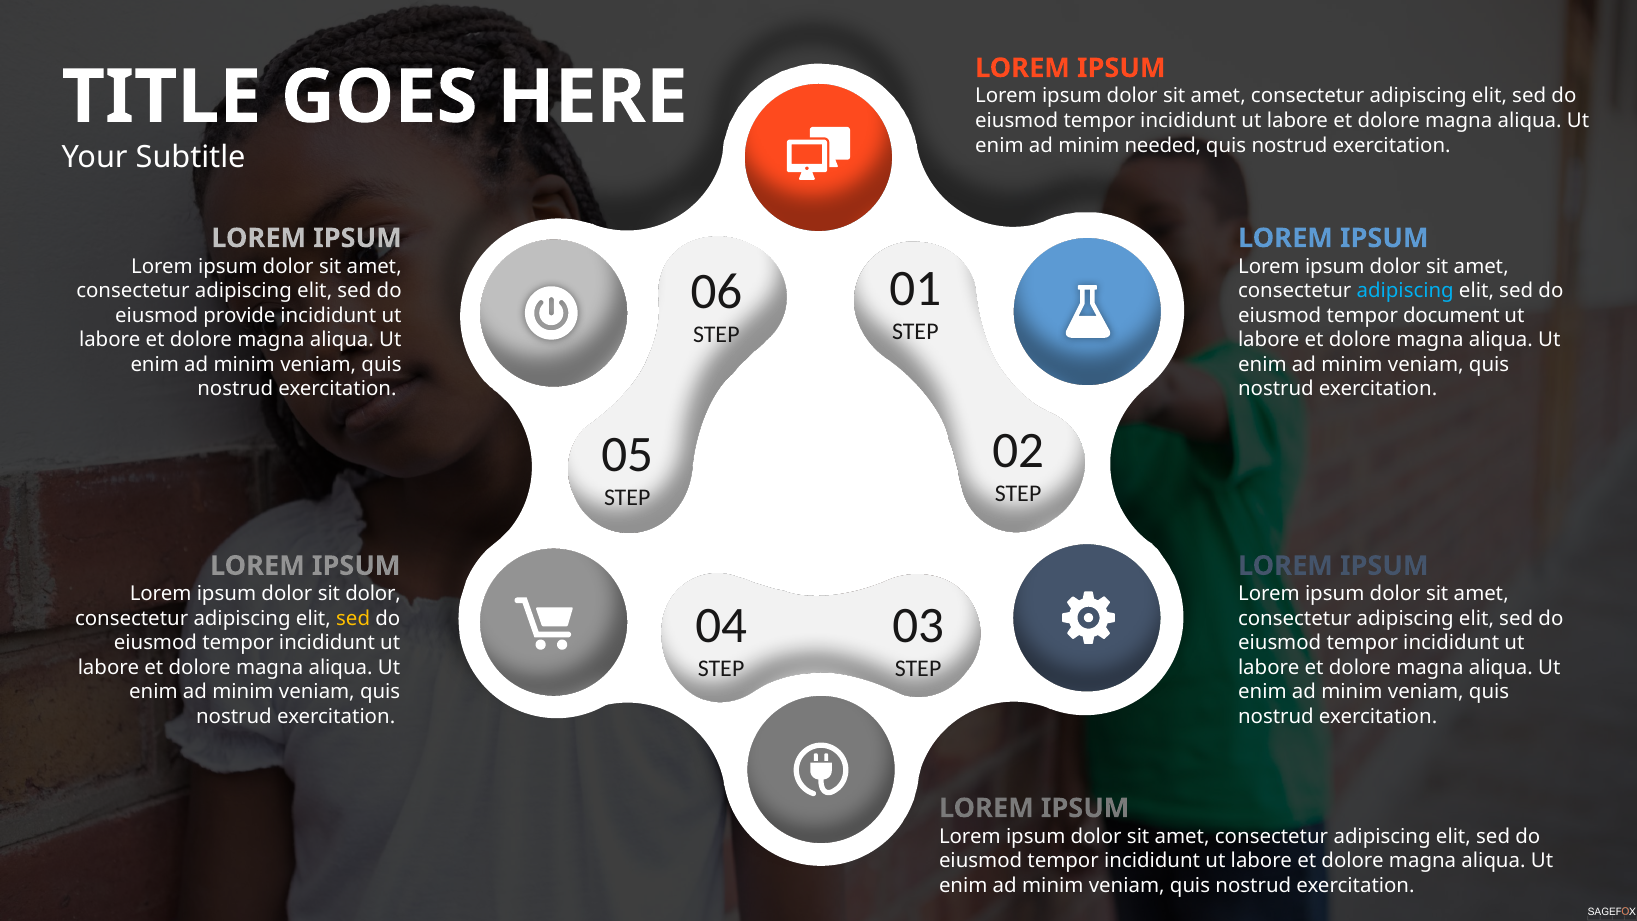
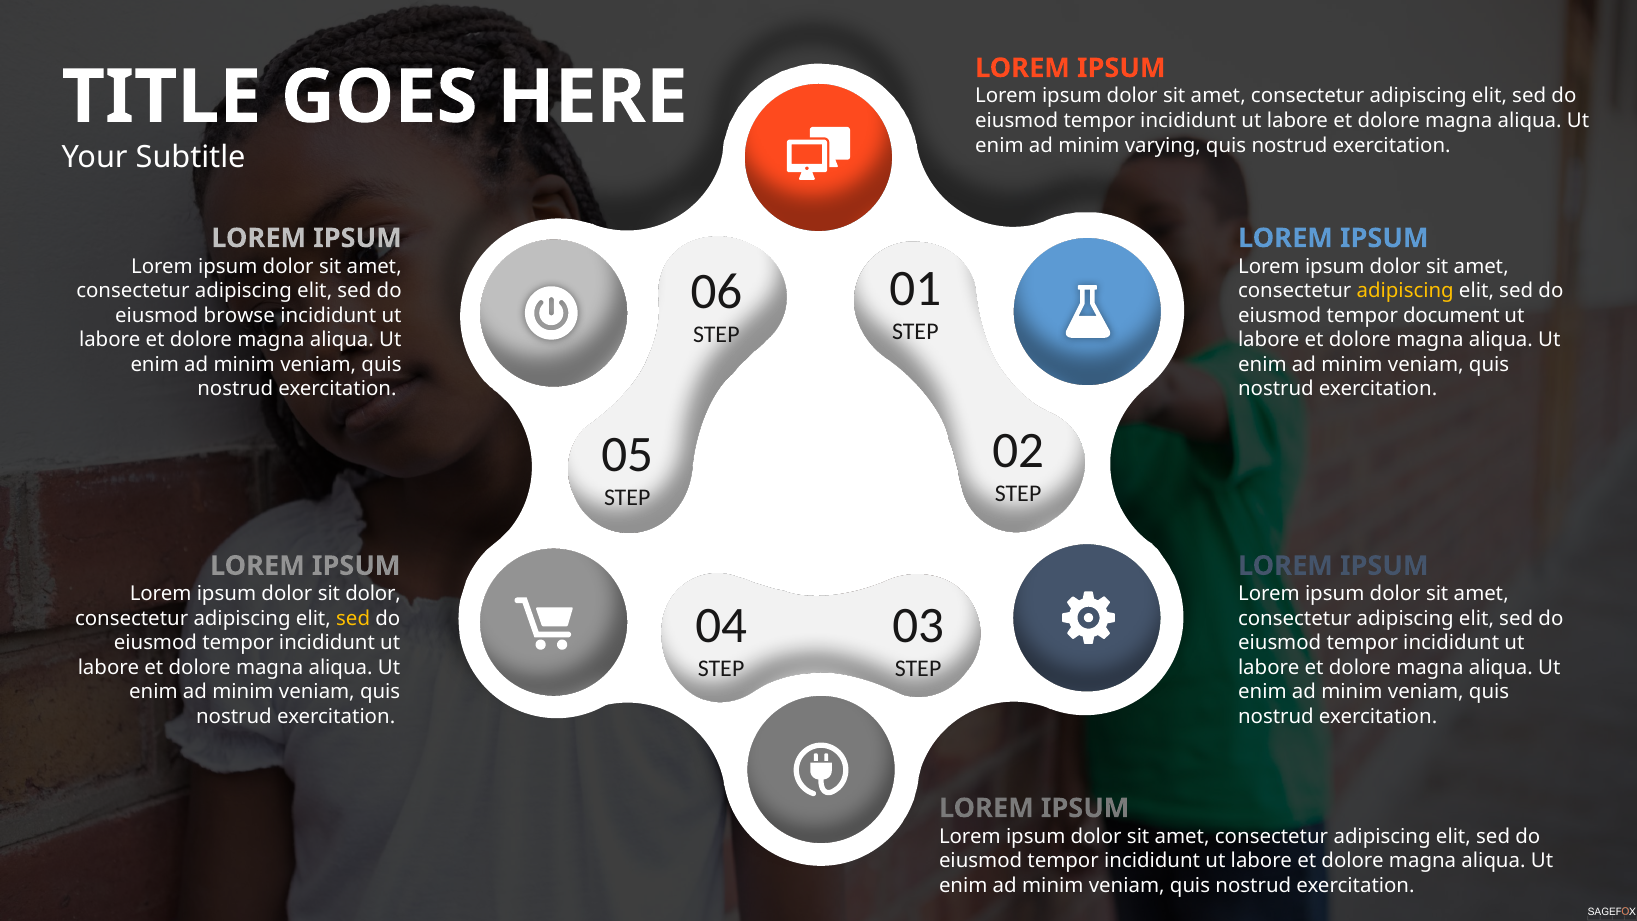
needed: needed -> varying (1163, 145)
adipiscing colour: light blue -> yellow (1405, 291)
provide: provide -> browse (239, 315)
